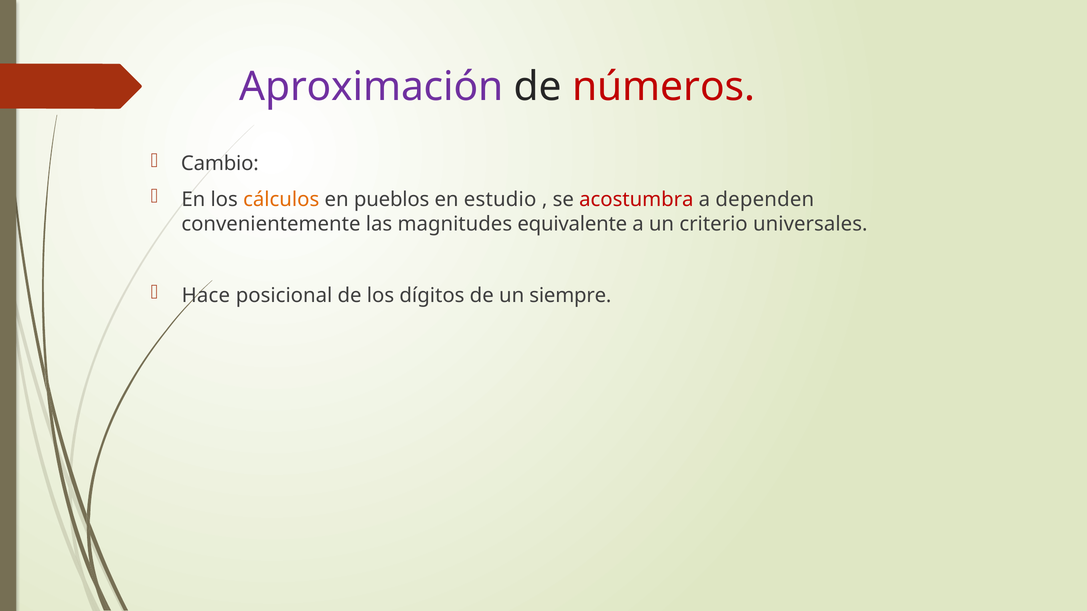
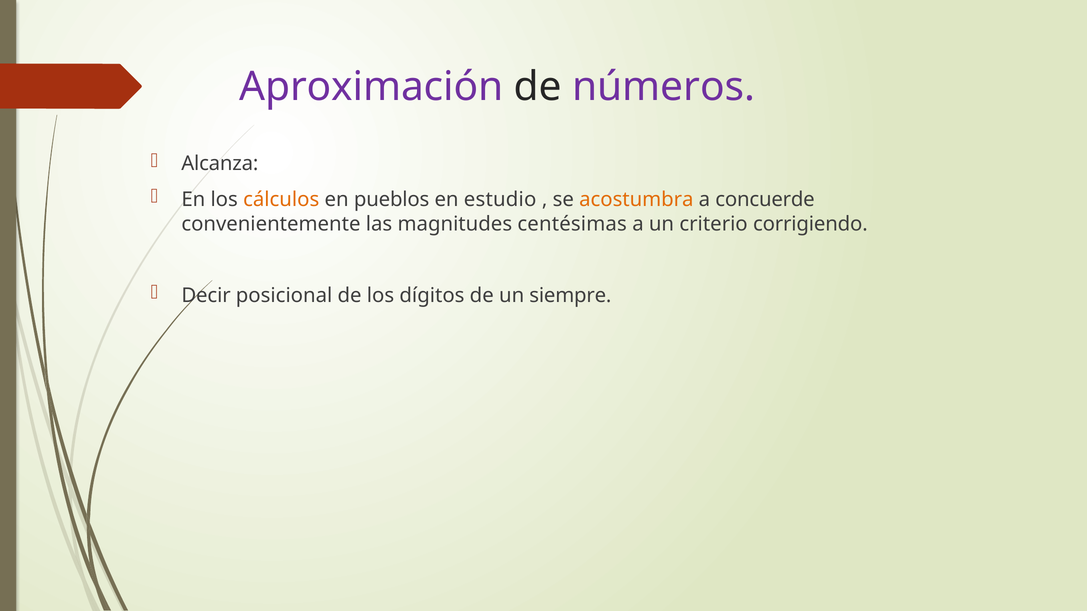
números colour: red -> purple (664, 87)
Cambio: Cambio -> Alcanza (220, 164)
acostumbra colour: red -> orange (636, 200)
dependen: dependen -> concuerde (765, 200)
equivalente: equivalente -> centésimas (572, 224)
universales: universales -> corrigiendo (810, 224)
Hace: Hace -> Decir (206, 296)
